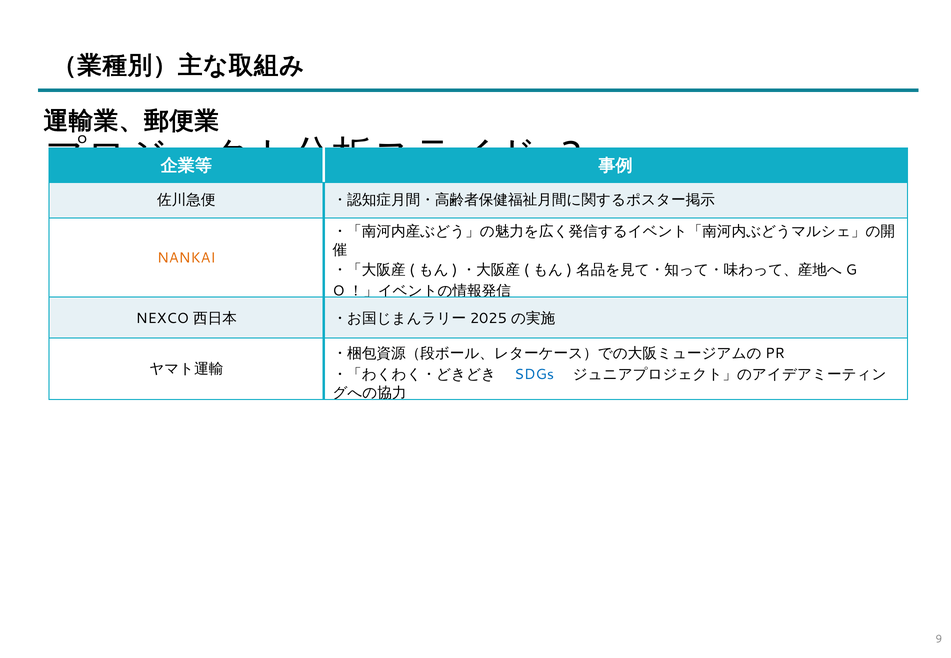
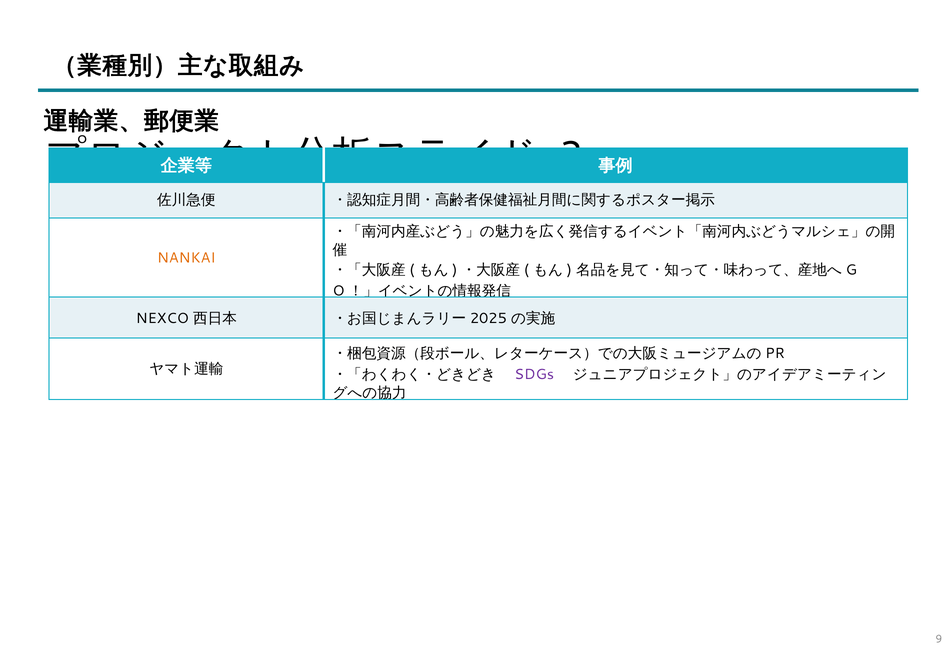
SDGs colour: blue -> purple (534, 375)
